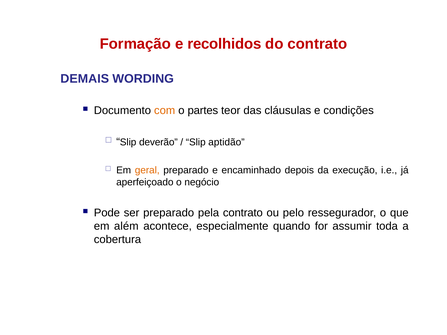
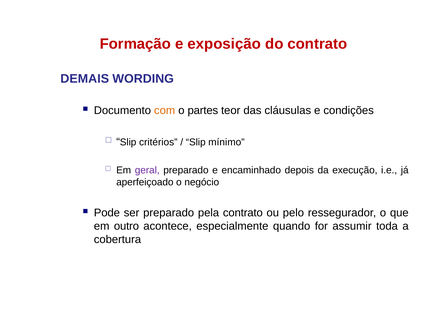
recolhidos: recolhidos -> exposição (224, 44)
deverão: deverão -> critérios (158, 142)
aptidão: aptidão -> mínimo (226, 142)
geral colour: orange -> purple (147, 170)
além: além -> outro (126, 226)
